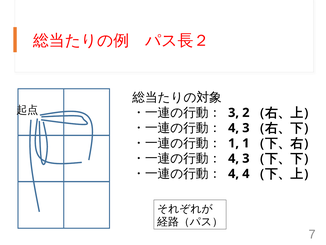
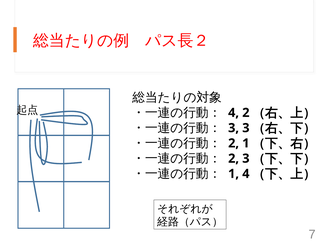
3: 3 -> 4 (234, 113)
4: 4 -> 3 (234, 128)
1: 1 -> 2 (234, 143)
4: 4 -> 2 (234, 158)
4: 4 -> 1 (234, 173)
